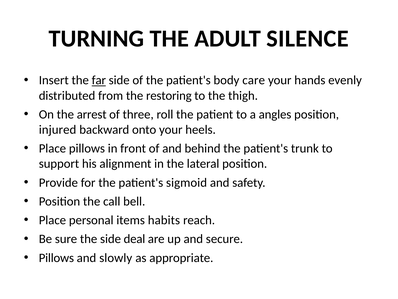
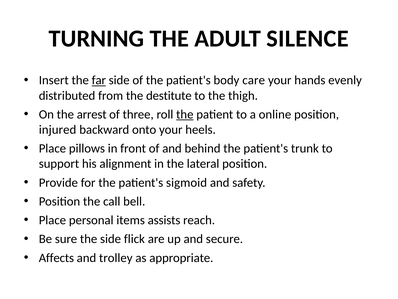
restoring: restoring -> destitute (169, 95)
the underline: none -> present (185, 114)
angles: angles -> online (275, 114)
habits: habits -> assists (164, 220)
deal: deal -> flick (134, 239)
Pillows: Pillows -> Affects (56, 257)
slowly: slowly -> trolley (116, 257)
